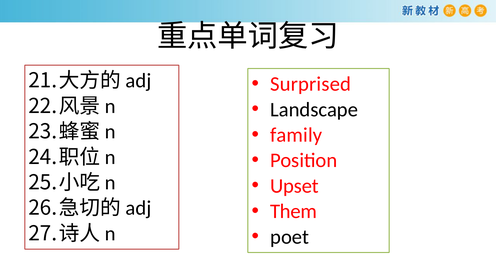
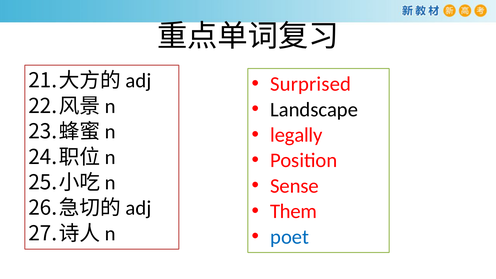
family: family -> legally (296, 135)
Upset: Upset -> Sense (294, 186)
poet colour: black -> blue (290, 237)
